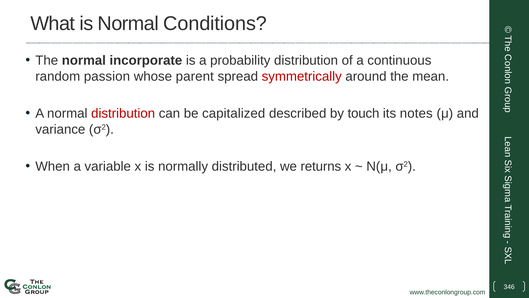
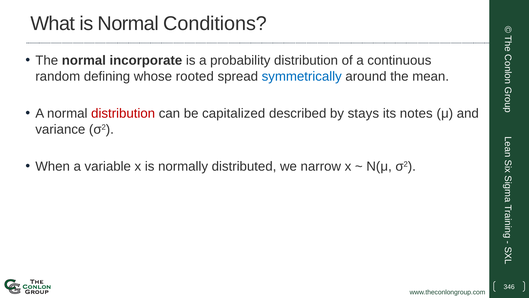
passion: passion -> defining (107, 76)
parent: parent -> rooted (195, 76)
symmetrically colour: red -> blue (302, 76)
touch: touch -> stays (363, 113)
returns: returns -> narrow (321, 166)
